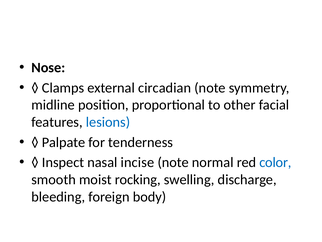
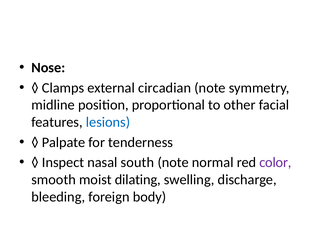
incise: incise -> south (137, 162)
color colour: blue -> purple (275, 162)
rocking: rocking -> dilating (138, 179)
